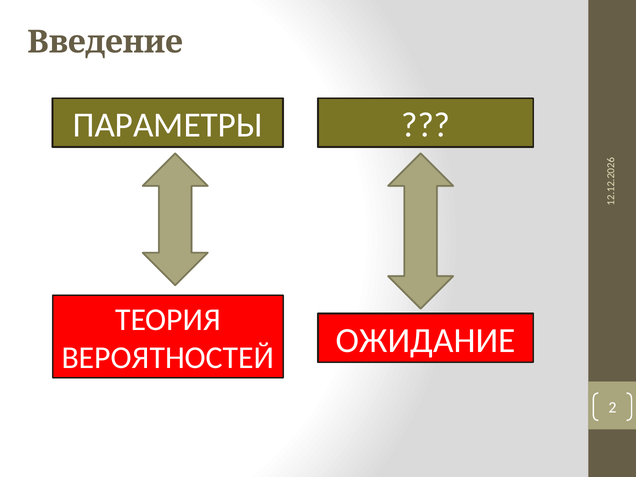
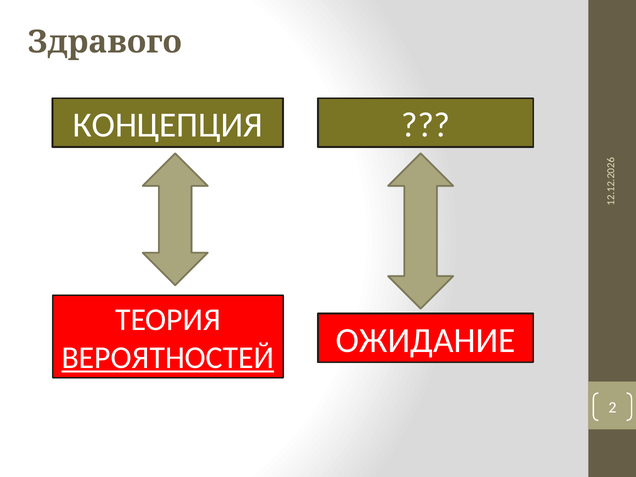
Введение: Введение -> Здравого (105, 42)
ПАРАМЕТРЫ: ПАРАМЕТРЫ -> КОНЦЕПЦИЯ (168, 125)
ВЕРОЯТНОСТЕЙ underline: none -> present (168, 358)
